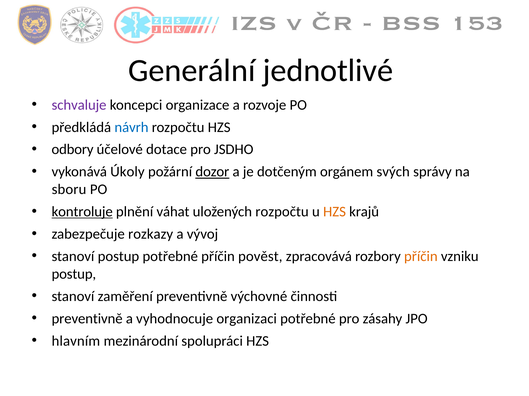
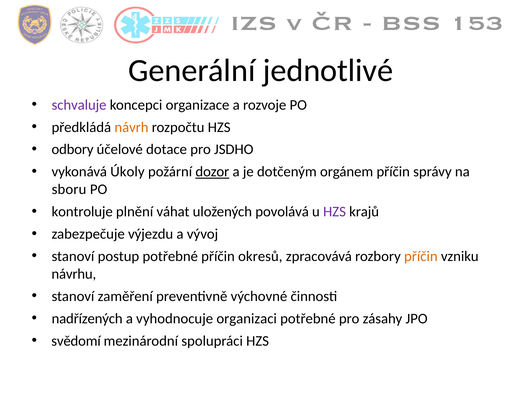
návrh colour: blue -> orange (131, 127)
orgánem svých: svých -> příčin (393, 172)
kontroluje underline: present -> none (82, 212)
uložených rozpočtu: rozpočtu -> povolává (282, 212)
HZS colour: orange -> purple (335, 212)
rozkazy: rozkazy -> výjezdu (151, 234)
pověst: pověst -> okresů (260, 257)
postup: postup -> návrhu (74, 274)
preventivně: preventivně -> nadřízených (87, 319)
hlavním: hlavním -> svědomí (76, 341)
